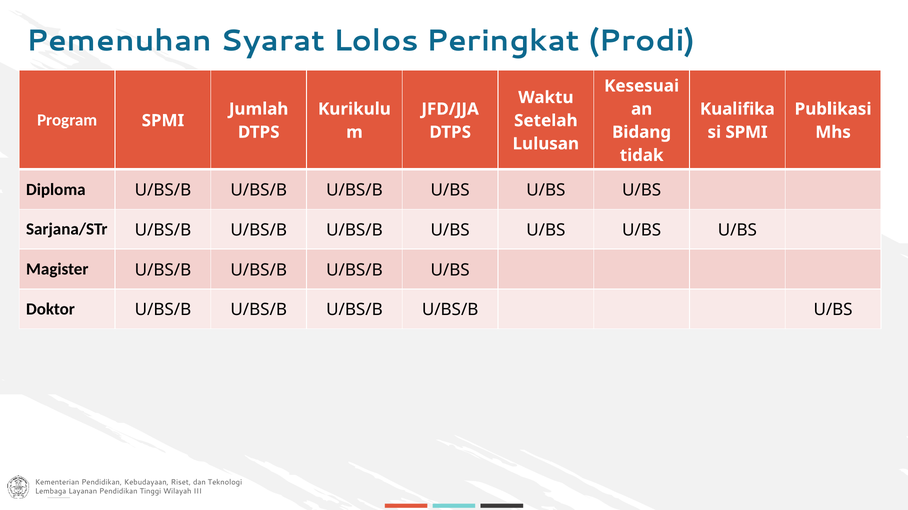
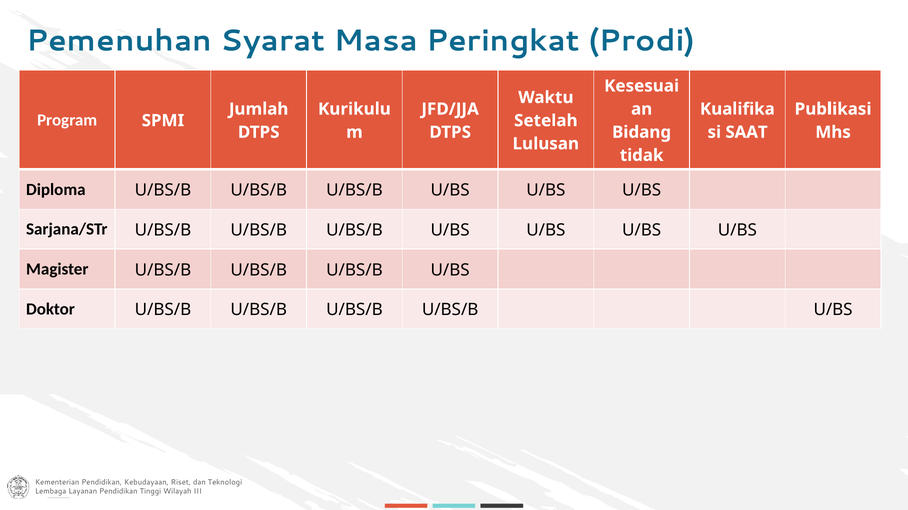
Lolos: Lolos -> Masa (376, 41)
SPMI: SPMI -> SAAT (747, 132)
